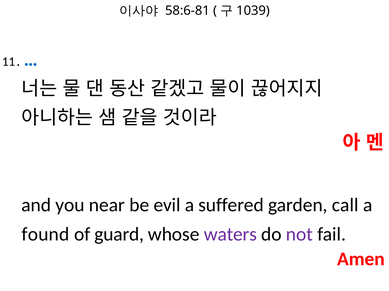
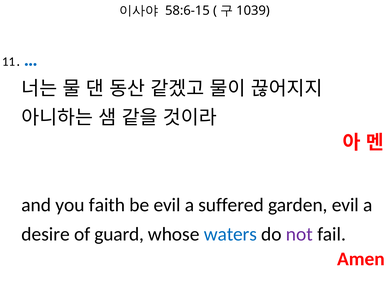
58:6-81: 58:6-81 -> 58:6-15 (187, 11)
near: near -> faith (107, 206)
garden call: call -> evil (345, 206)
found: found -> desire (46, 235)
waters colour: purple -> blue (230, 235)
